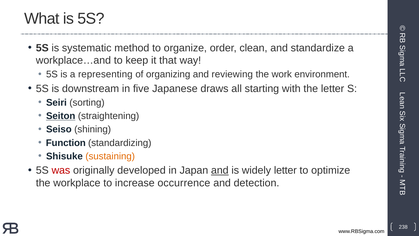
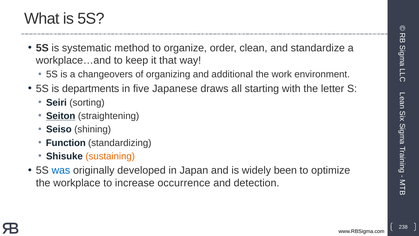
representing: representing -> changeovers (105, 74)
reviewing: reviewing -> additional (232, 74)
downstream: downstream -> departments (91, 89)
was colour: red -> blue (61, 170)
and underline: present -> none (220, 170)
widely letter: letter -> been (285, 170)
